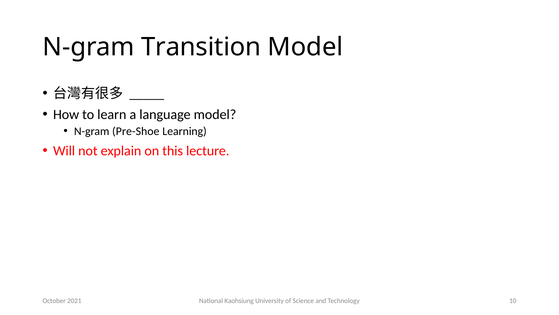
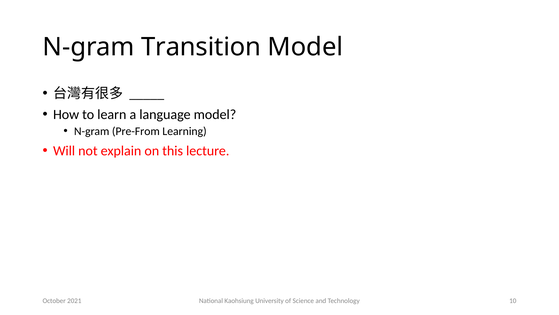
Pre-Shoe: Pre-Shoe -> Pre-From (136, 131)
